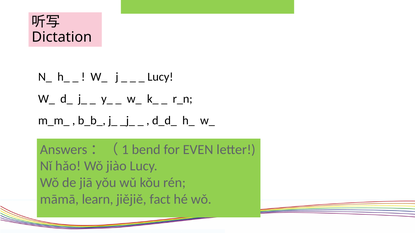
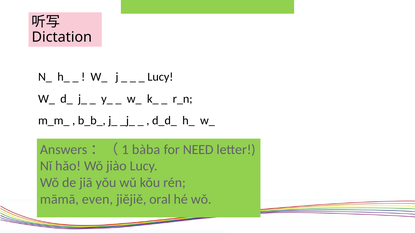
Answers：（1 bend: bend -> bàba (146, 150)
EVEN: EVEN -> NEED (198, 150)
learn: learn -> even (97, 200)
fact: fact -> oral (160, 200)
